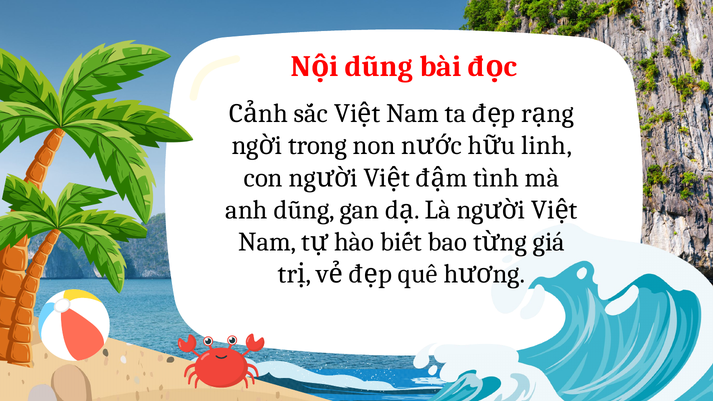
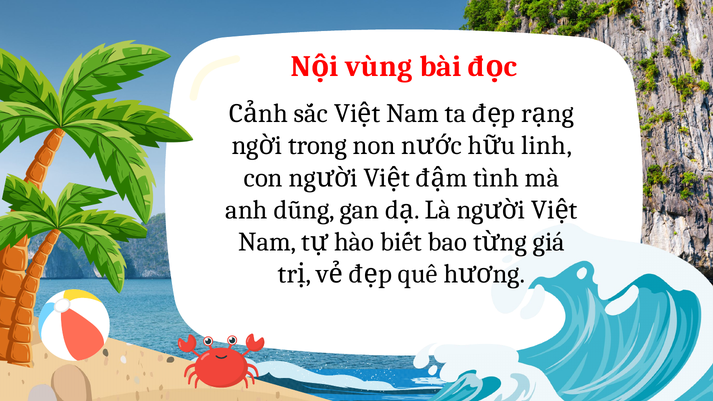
dũng: dũng -> vùng (379, 66)
